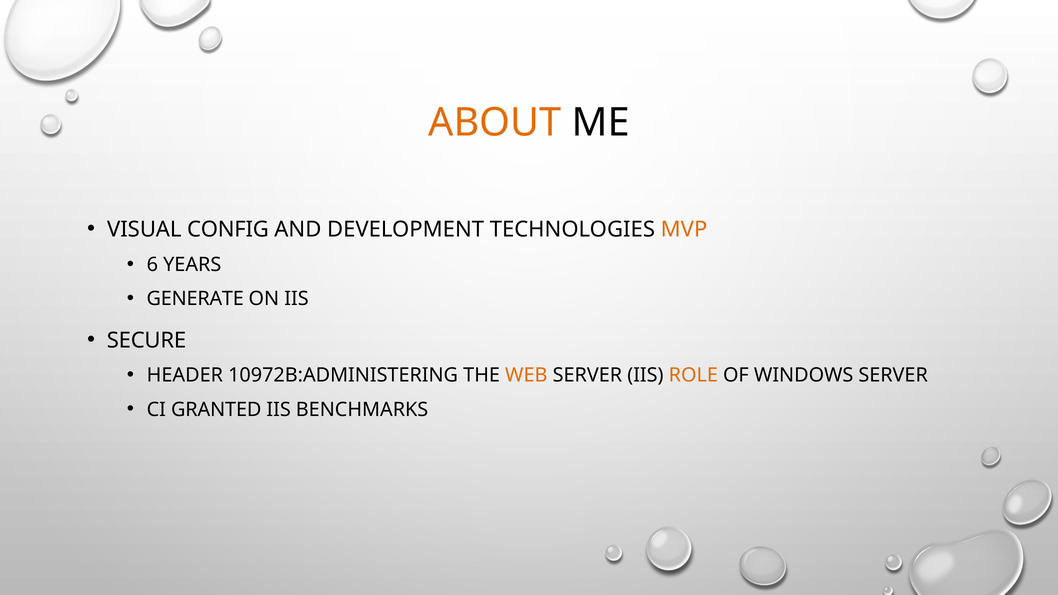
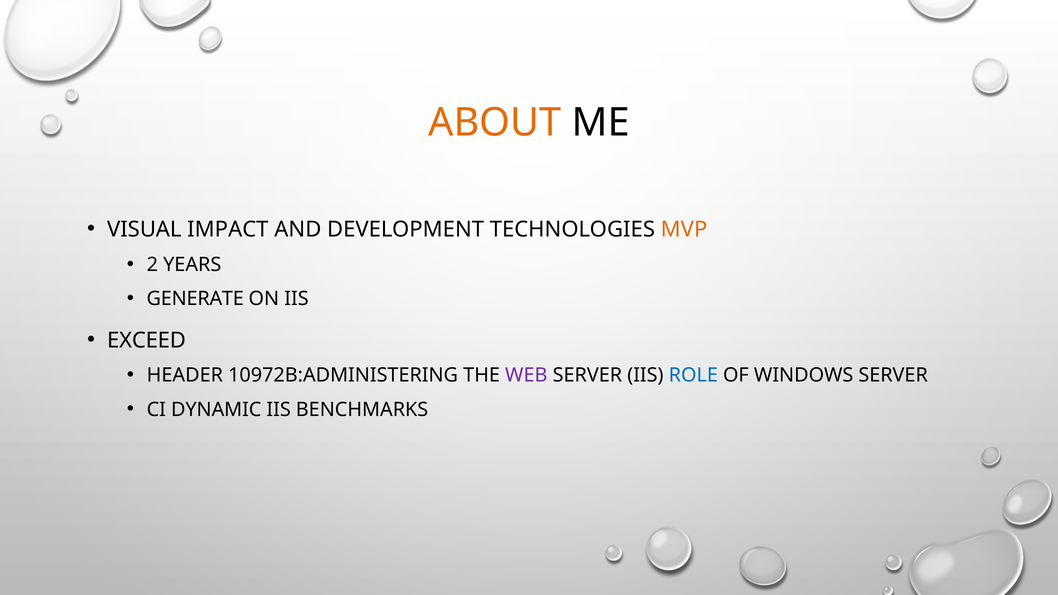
CONFIG: CONFIG -> IMPACT (228, 229)
6: 6 -> 2 (152, 265)
SECURE: SECURE -> EXCEED (146, 340)
WEB colour: orange -> purple (526, 376)
ROLE colour: orange -> blue (693, 376)
GRANTED: GRANTED -> DYNAMIC (216, 410)
